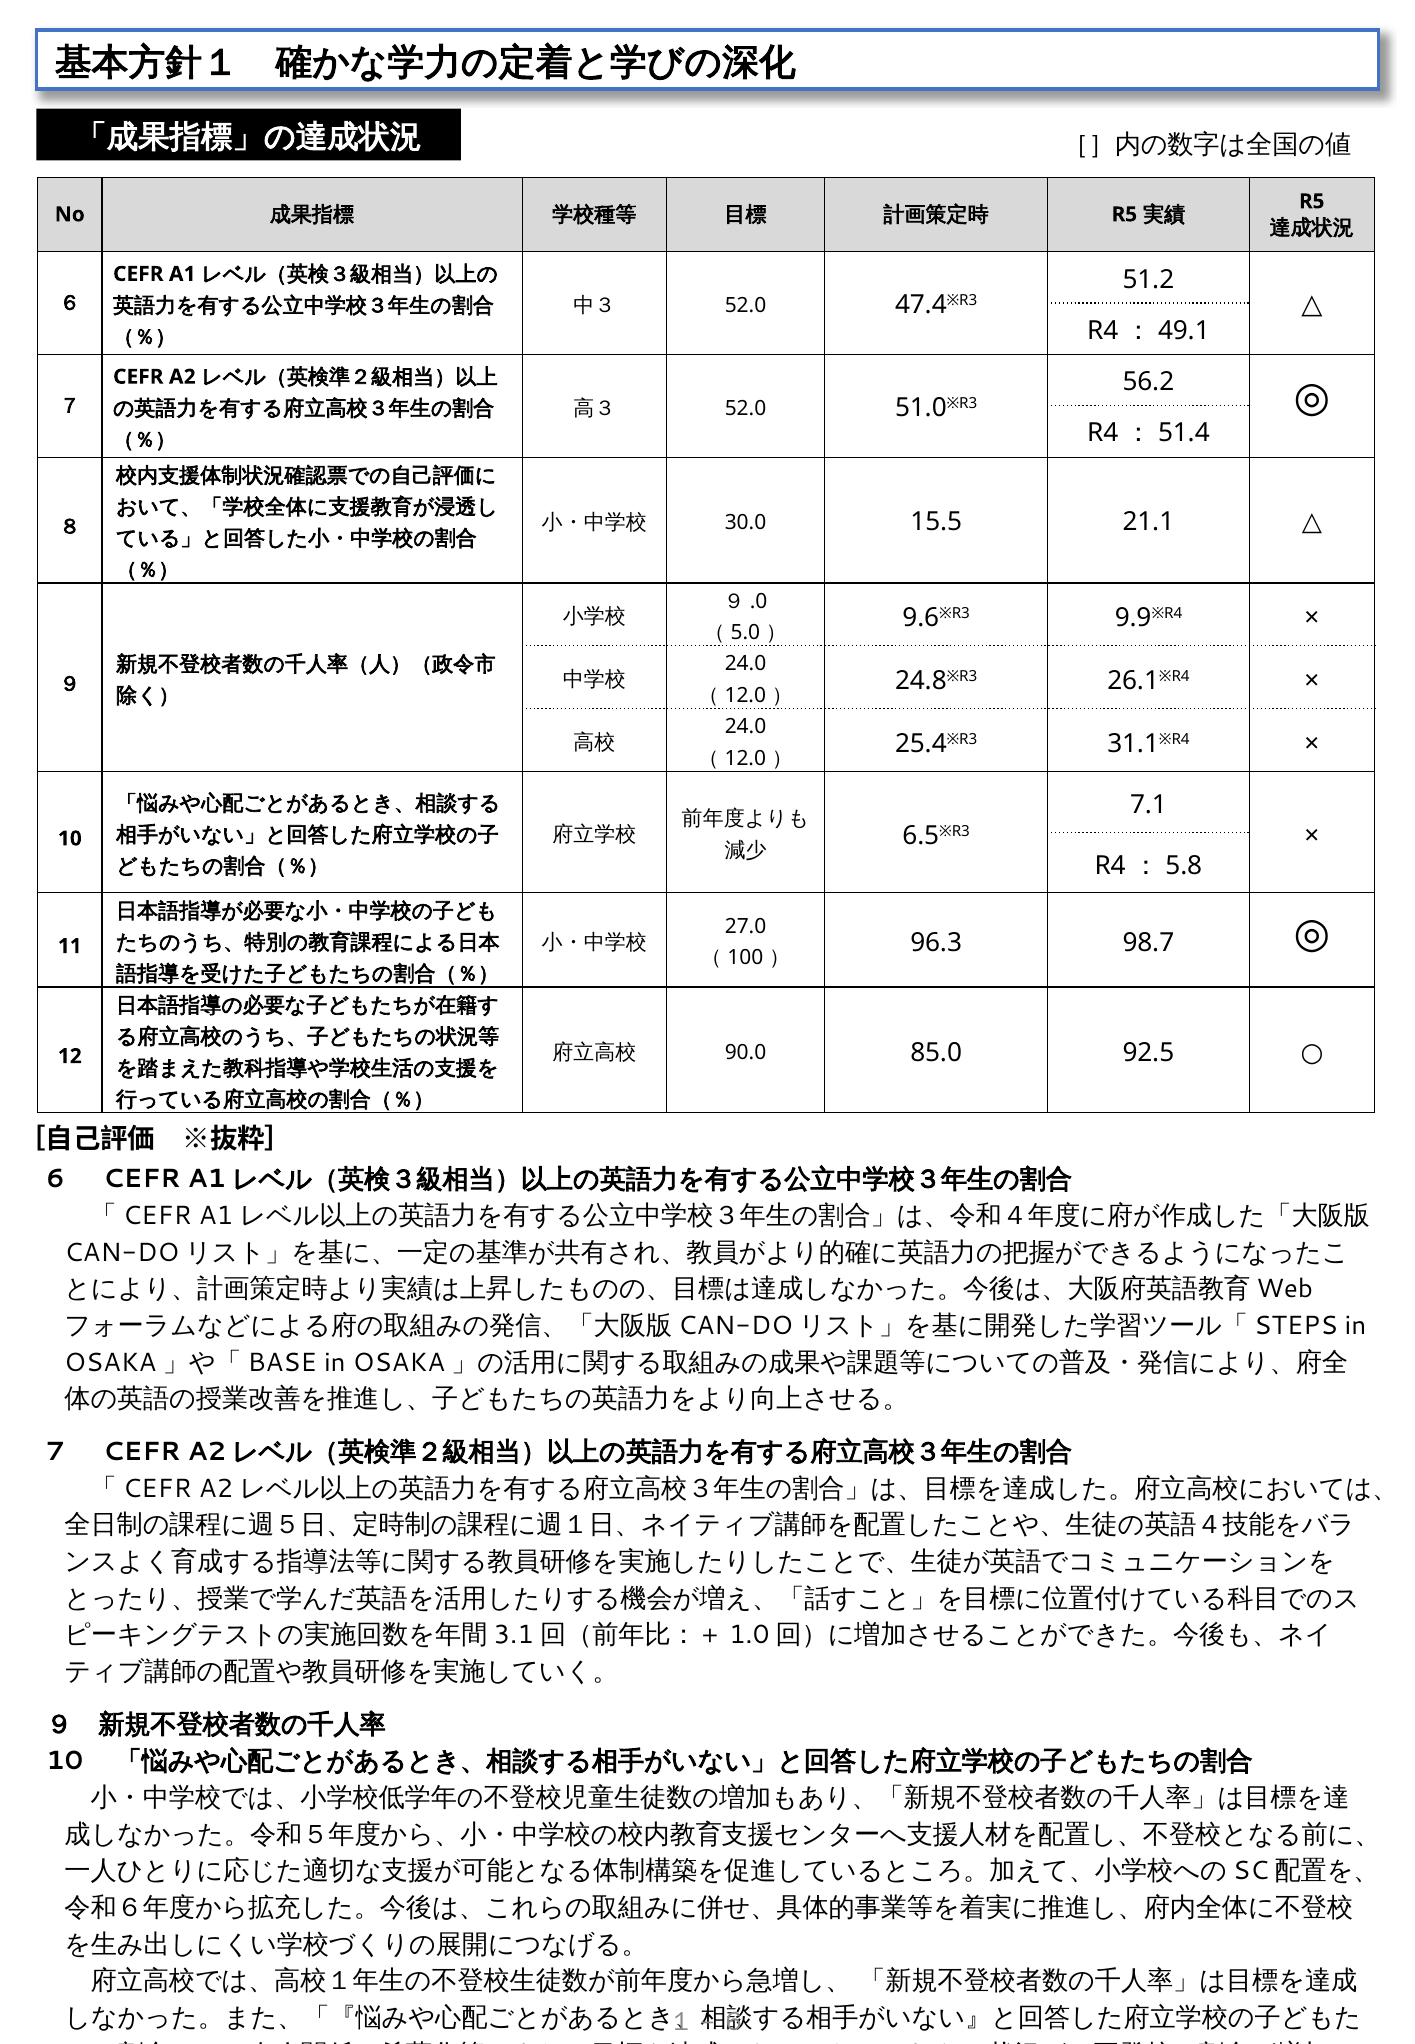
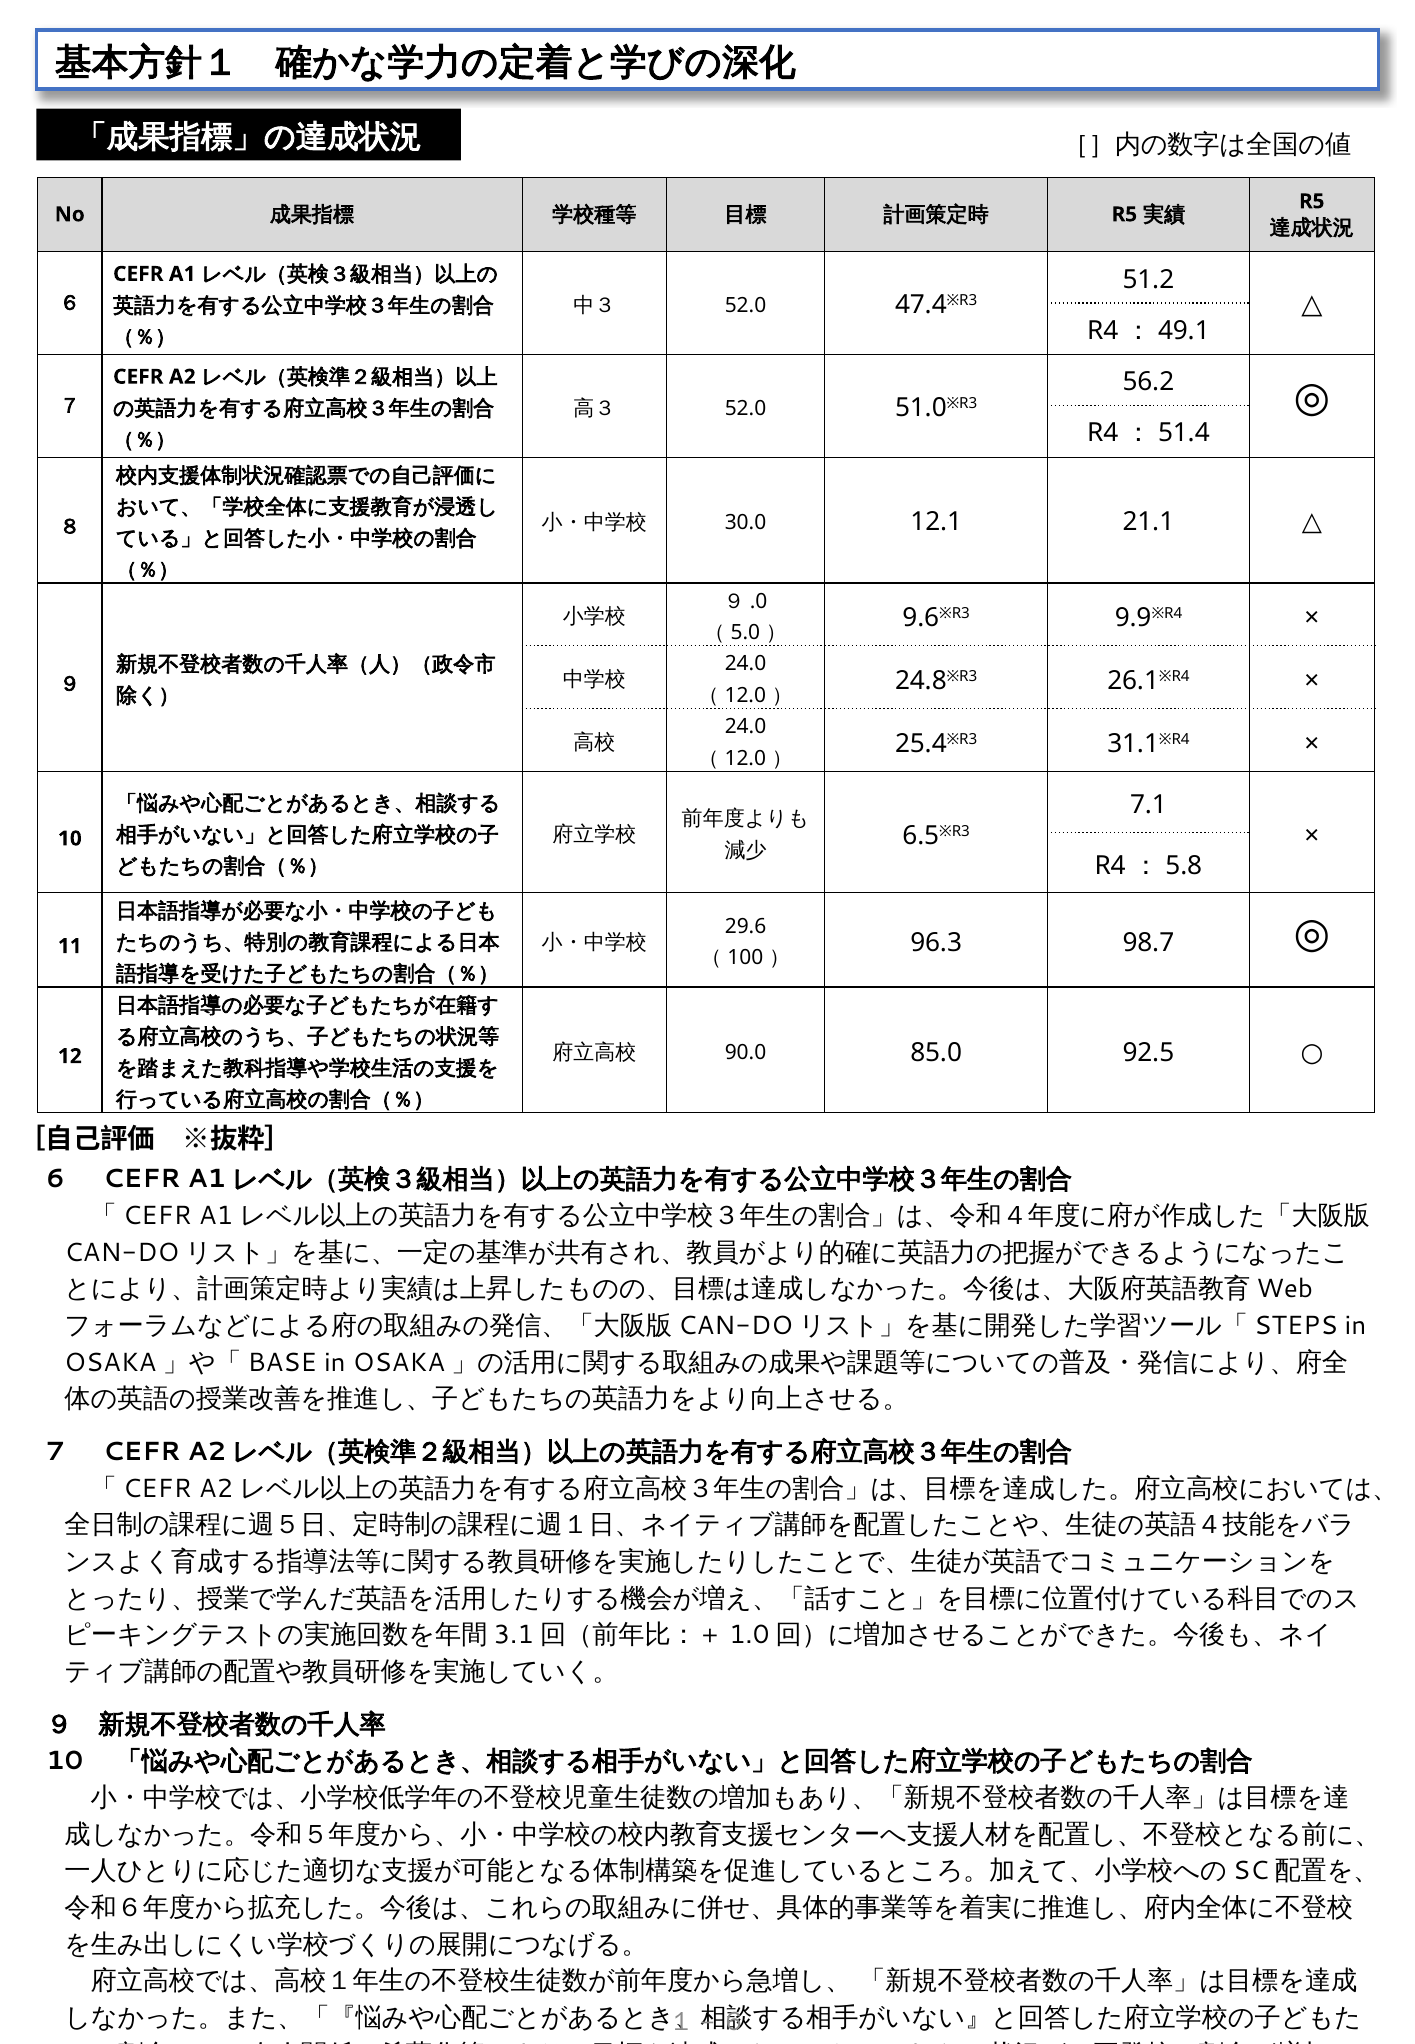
15.5: 15.5 -> 12.1 (936, 522)
27.0: 27.0 -> 29.6 (746, 927)
